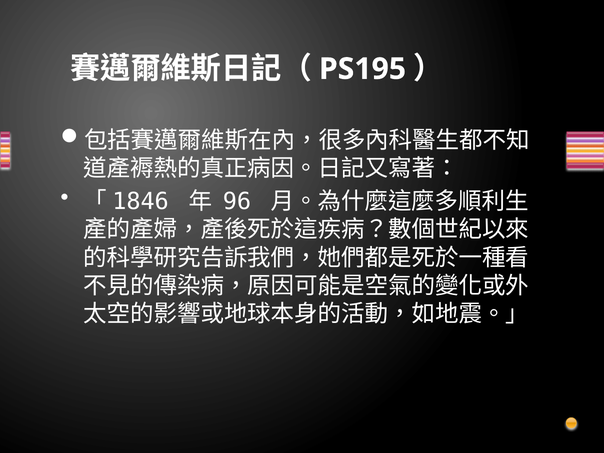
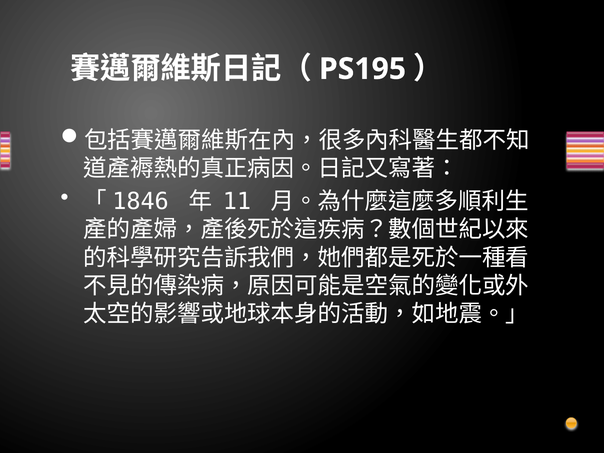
96: 96 -> 11 (237, 202)
